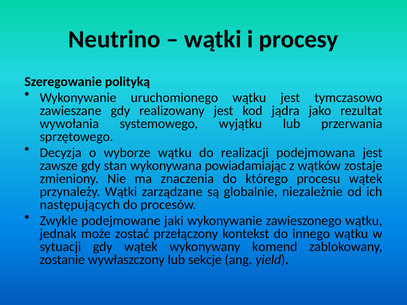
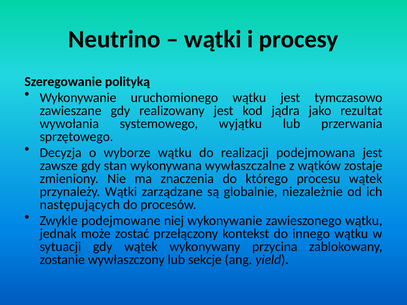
powiadamiając: powiadamiając -> wywłaszczalne (245, 166)
jaki: jaki -> niej (174, 221)
komend: komend -> przycina (275, 247)
